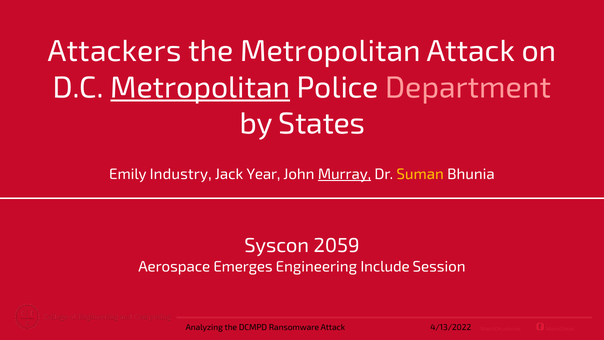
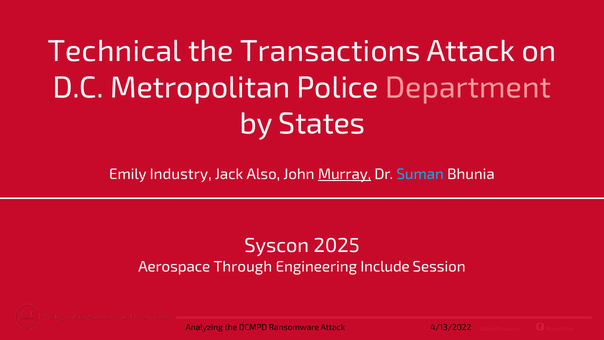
Attackers: Attackers -> Technical (115, 51)
the Metropolitan: Metropolitan -> Transactions (330, 51)
Metropolitan underline: present -> none (200, 88)
Year: Year -> Also (263, 174)
Suman colour: yellow -> light blue (420, 174)
2059: 2059 -> 2025 (337, 246)
Emerges: Emerges -> Through (243, 266)
